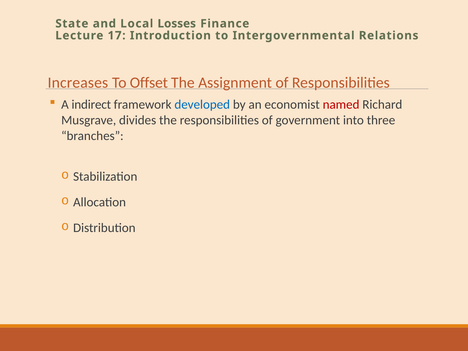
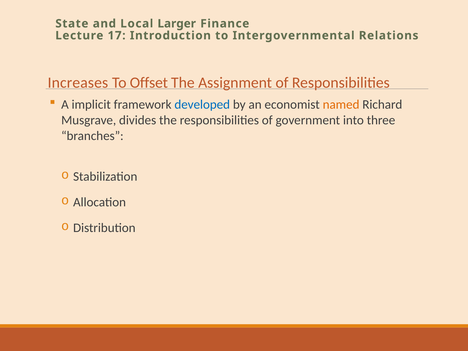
Losses: Losses -> Larger (177, 24)
indirect: indirect -> implicit (91, 105)
named colour: red -> orange (341, 105)
